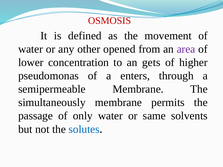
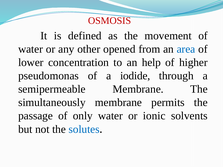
area colour: purple -> blue (186, 49)
gets: gets -> help (151, 62)
enters: enters -> iodide (135, 76)
same: same -> ionic (154, 116)
